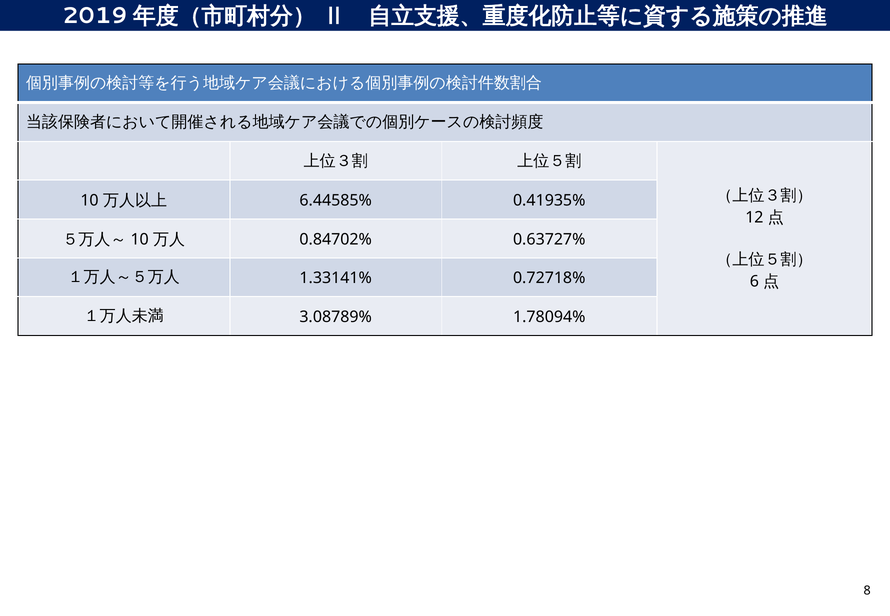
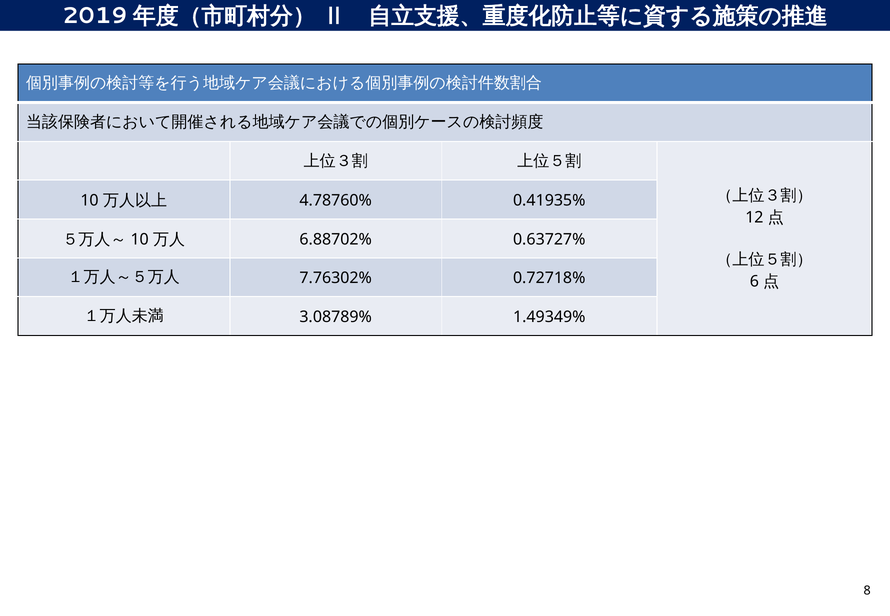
6.44585%: 6.44585% -> 4.78760% (336, 201)
0.84702%: 0.84702% -> 6.88702% (336, 239)
1.33141%: 1.33141% -> 7.76302% (336, 278)
1.78094%: 1.78094% -> 1.49349% (549, 317)
